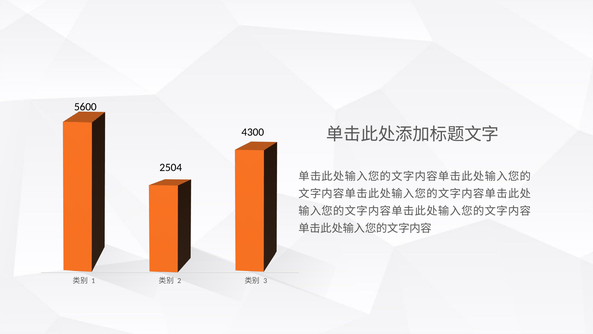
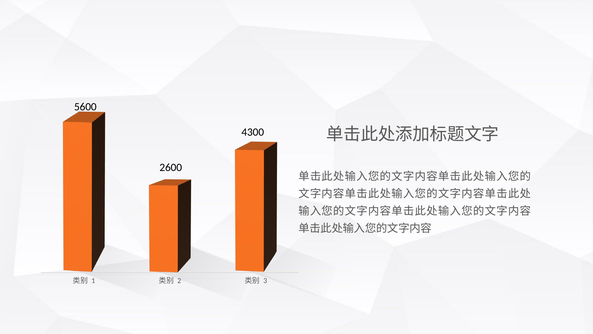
2504: 2504 -> 2600 (171, 167)
